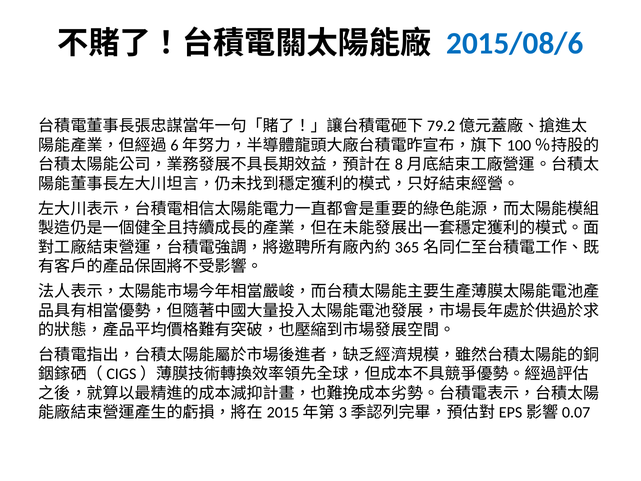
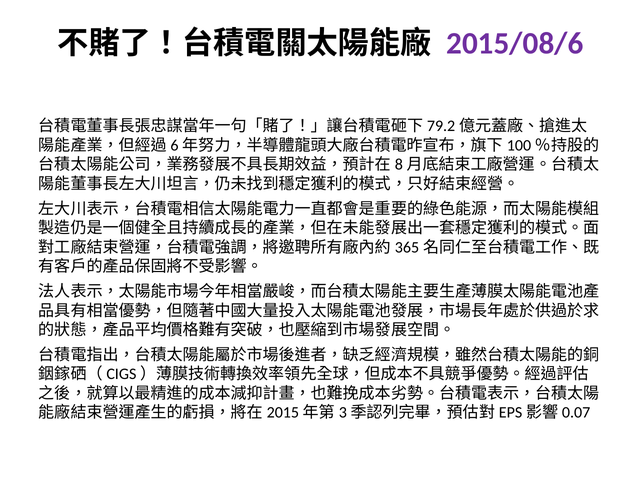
2015/08/6 colour: blue -> purple (515, 43)
